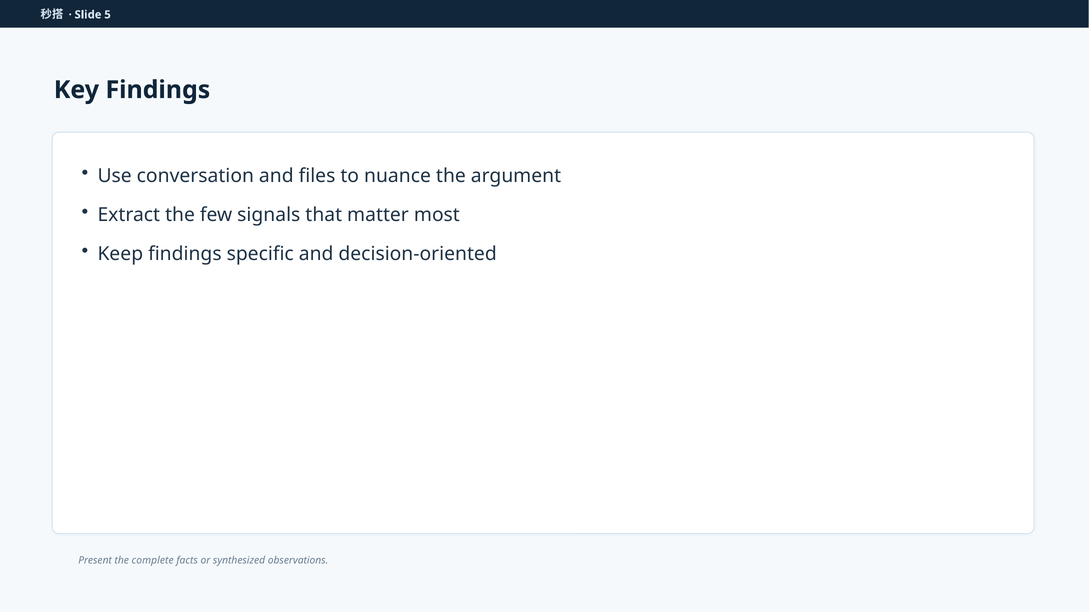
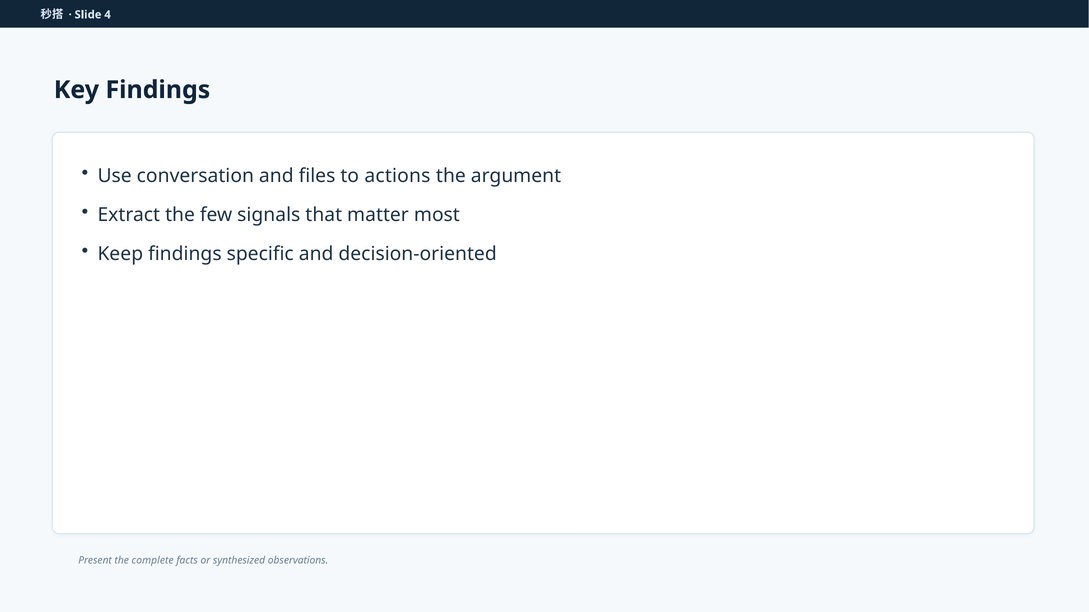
5: 5 -> 4 (108, 15)
nuance: nuance -> actions (397, 176)
